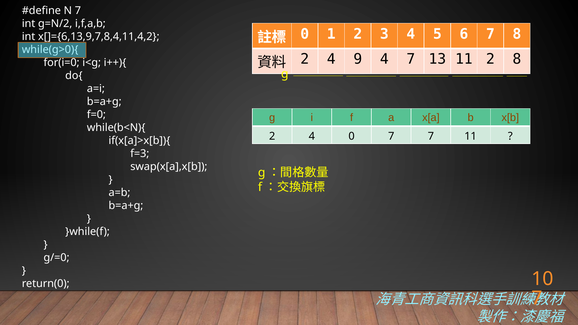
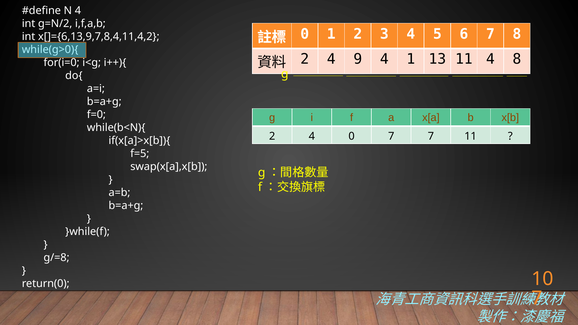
N 7: 7 -> 4 (78, 11)
4 7: 7 -> 1 (411, 59)
11 2: 2 -> 4 (490, 59)
f=3: f=3 -> f=5 (140, 154)
g/=0: g/=0 -> g/=8 (57, 258)
